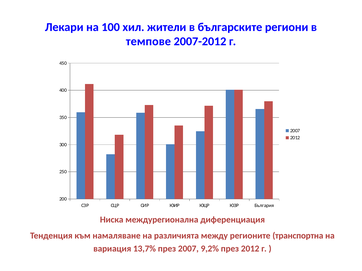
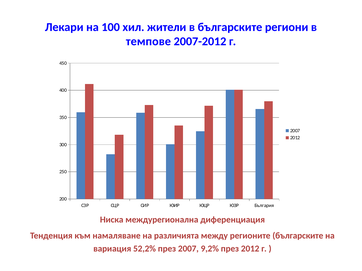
регионите транспортна: транспортна -> българските (298, 236)
13,7%: 13,7% -> 52,2% (145, 249)
